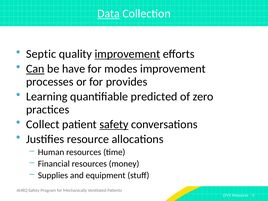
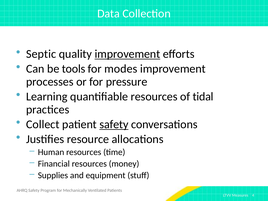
Data underline: present -> none (109, 14)
Can underline: present -> none (35, 69)
have: have -> tools (74, 69)
provides: provides -> pressure (127, 82)
quantifiable predicted: predicted -> resources (154, 97)
zero: zero -> tidal (203, 97)
